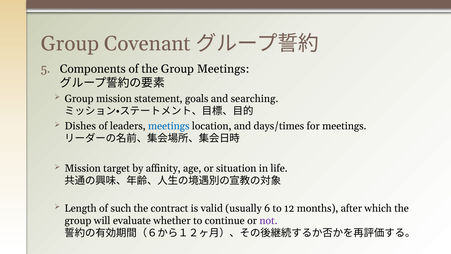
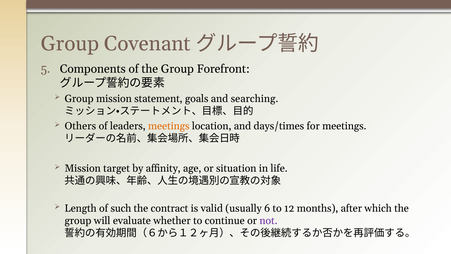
Group Meetings: Meetings -> Forefront (223, 69)
Dishes: Dishes -> Others (80, 126)
meetings colour: blue -> orange (169, 126)
